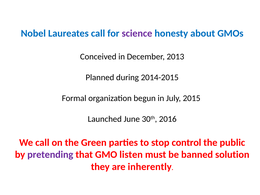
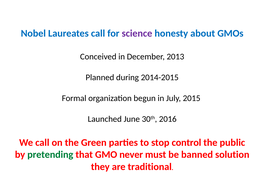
pretending colour: purple -> green (50, 155)
listen: listen -> never (131, 155)
inherently: inherently -> traditional (150, 167)
